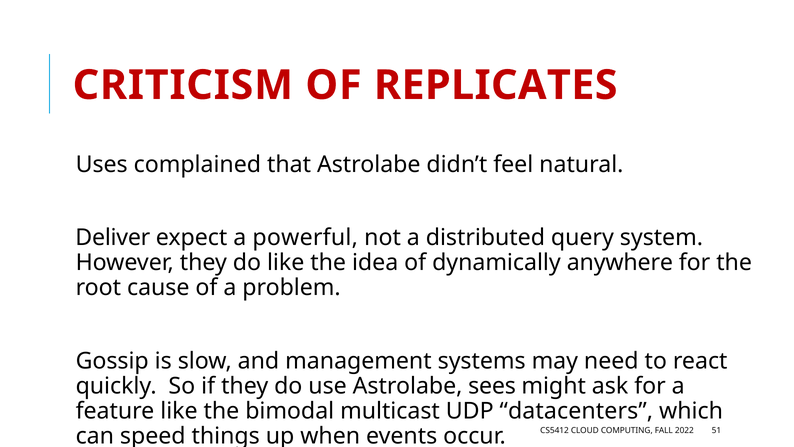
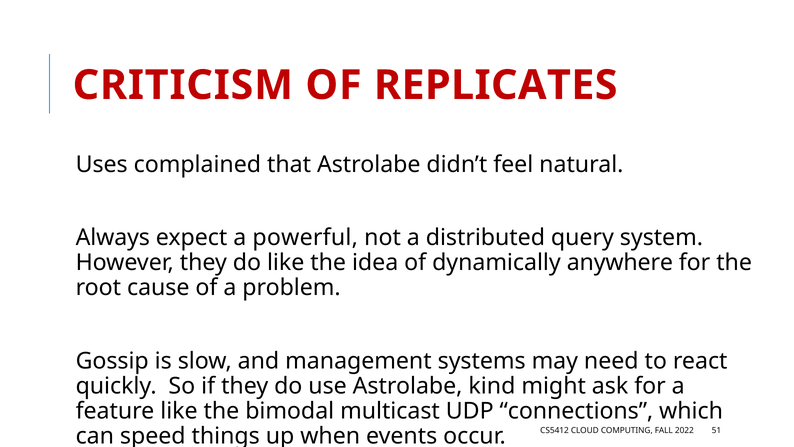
Deliver: Deliver -> Always (113, 237)
sees: sees -> kind (492, 386)
datacenters: datacenters -> connections (576, 411)
